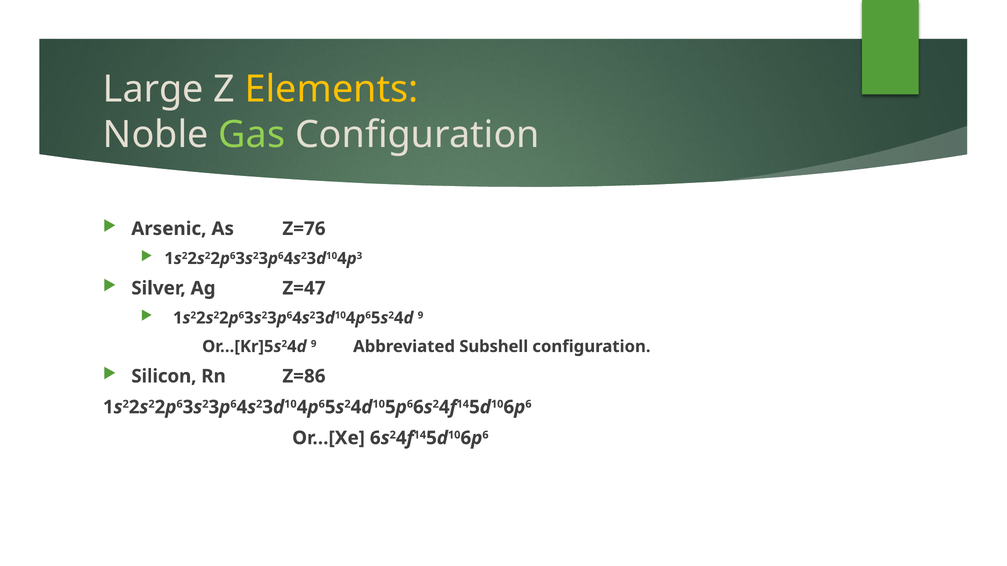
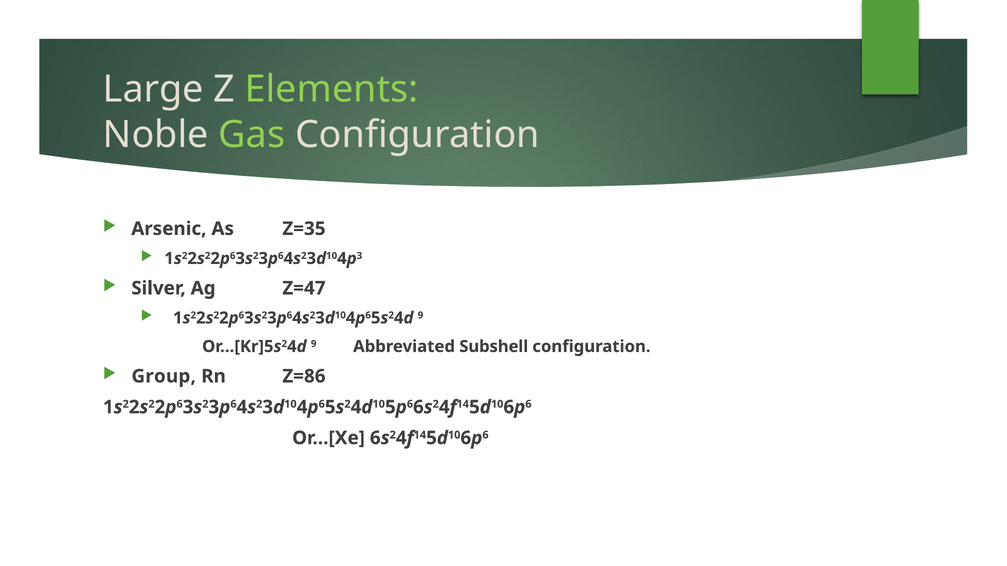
Elements colour: yellow -> light green (332, 90)
Z=76: Z=76 -> Z=35 (304, 229)
Silicon: Silicon -> Group (164, 377)
